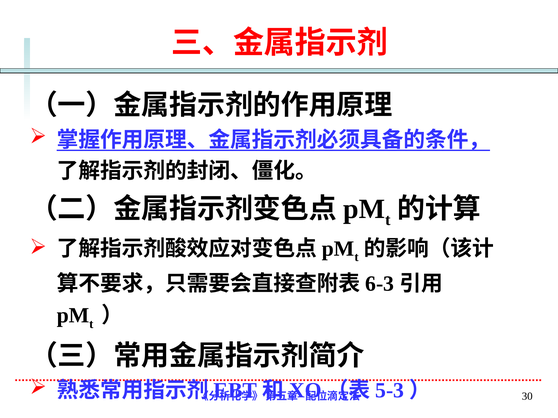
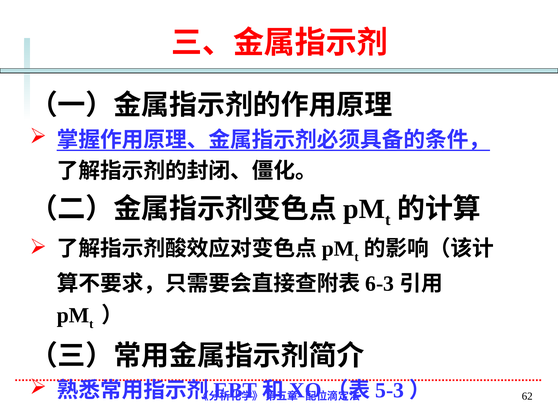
30: 30 -> 62 (527, 397)
